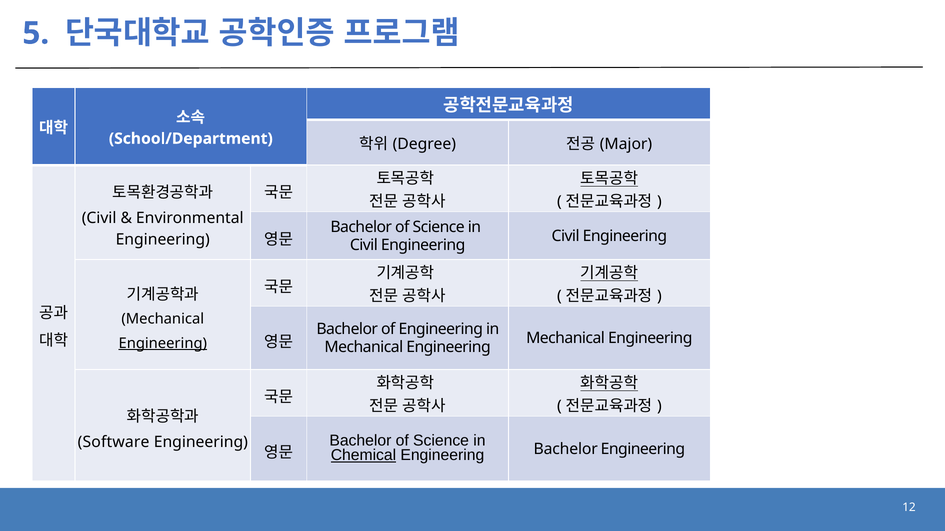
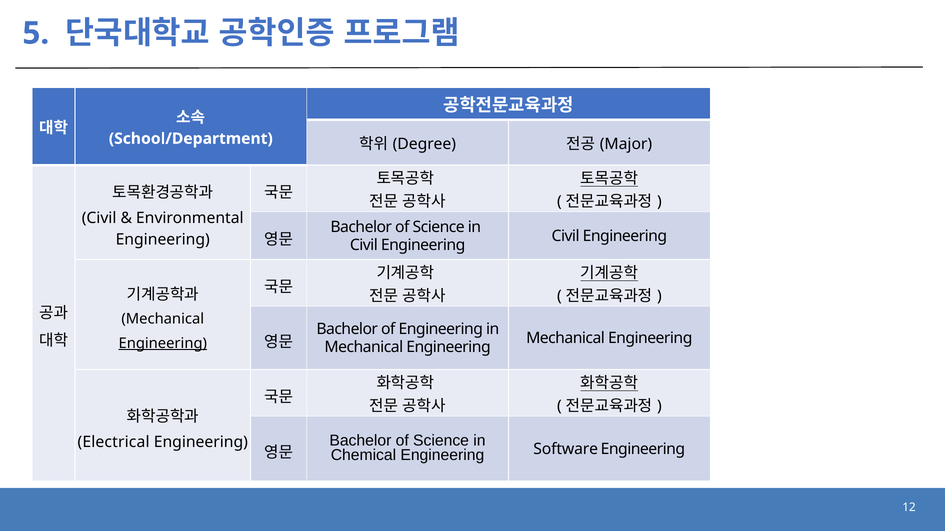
Software: Software -> Electrical (114, 442)
Chemical underline: present -> none (363, 456)
Engineering Bachelor: Bachelor -> Software (566, 449)
